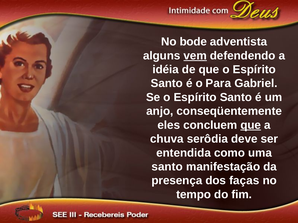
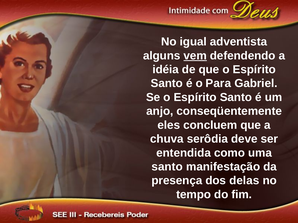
bode: bode -> igual (193, 42)
que underline: present -> none (251, 125)
faças: faças -> delas (244, 181)
